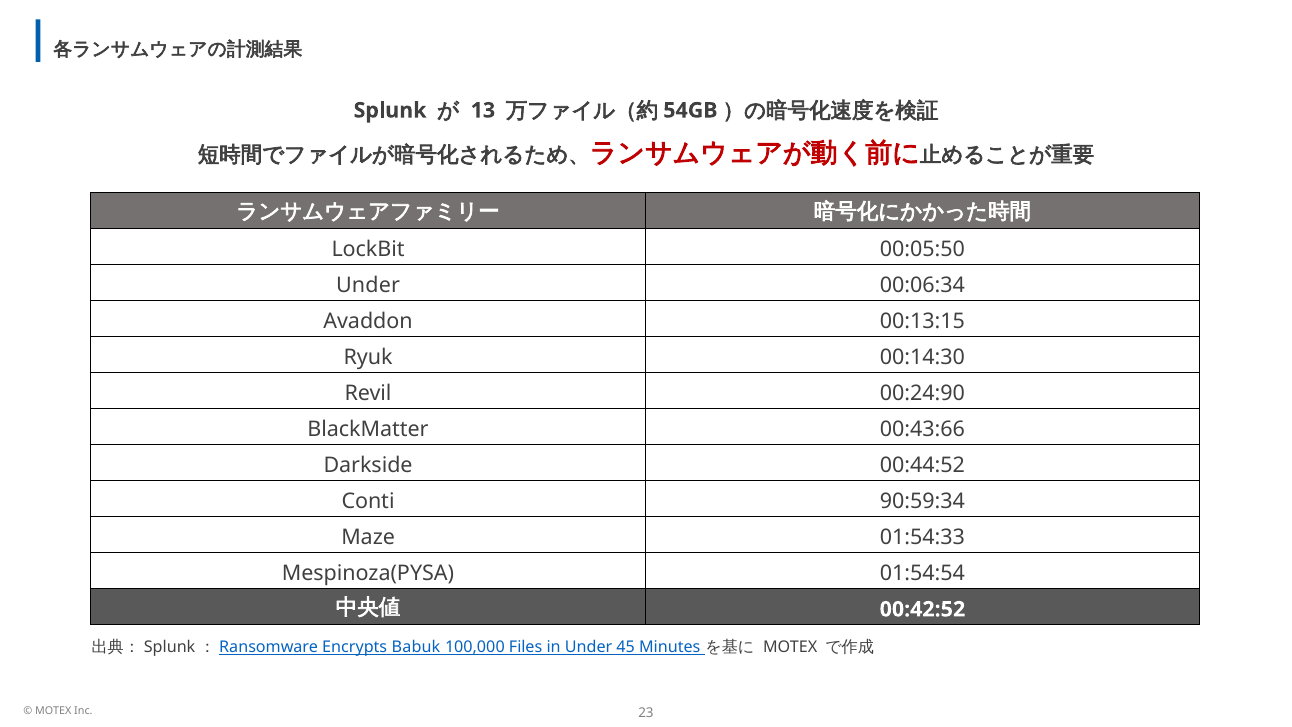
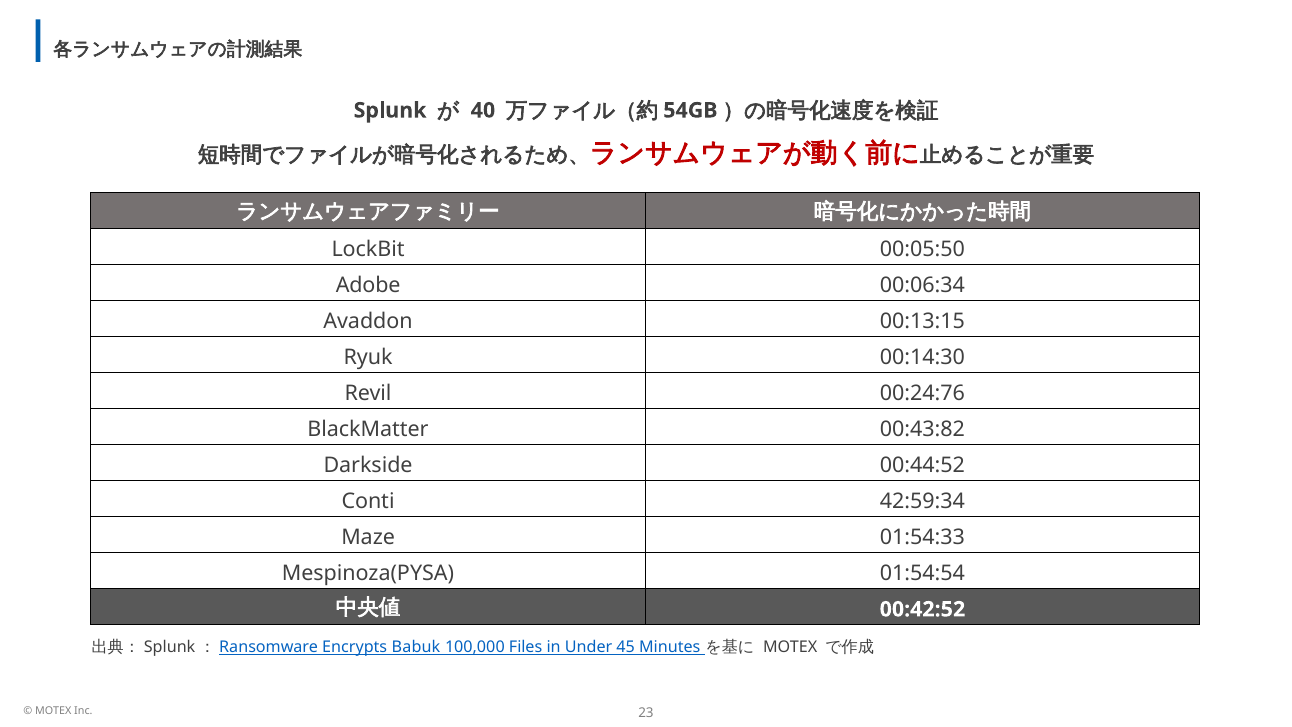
13: 13 -> 40 (483, 110)
Under: Under -> Adobe (368, 285)
00:24:90: 00:24:90 -> 00:24:76 (922, 393)
00:43:66: 00:43:66 -> 00:43:82 (922, 429)
90:59:34: 90:59:34 -> 42:59:34 (922, 501)
